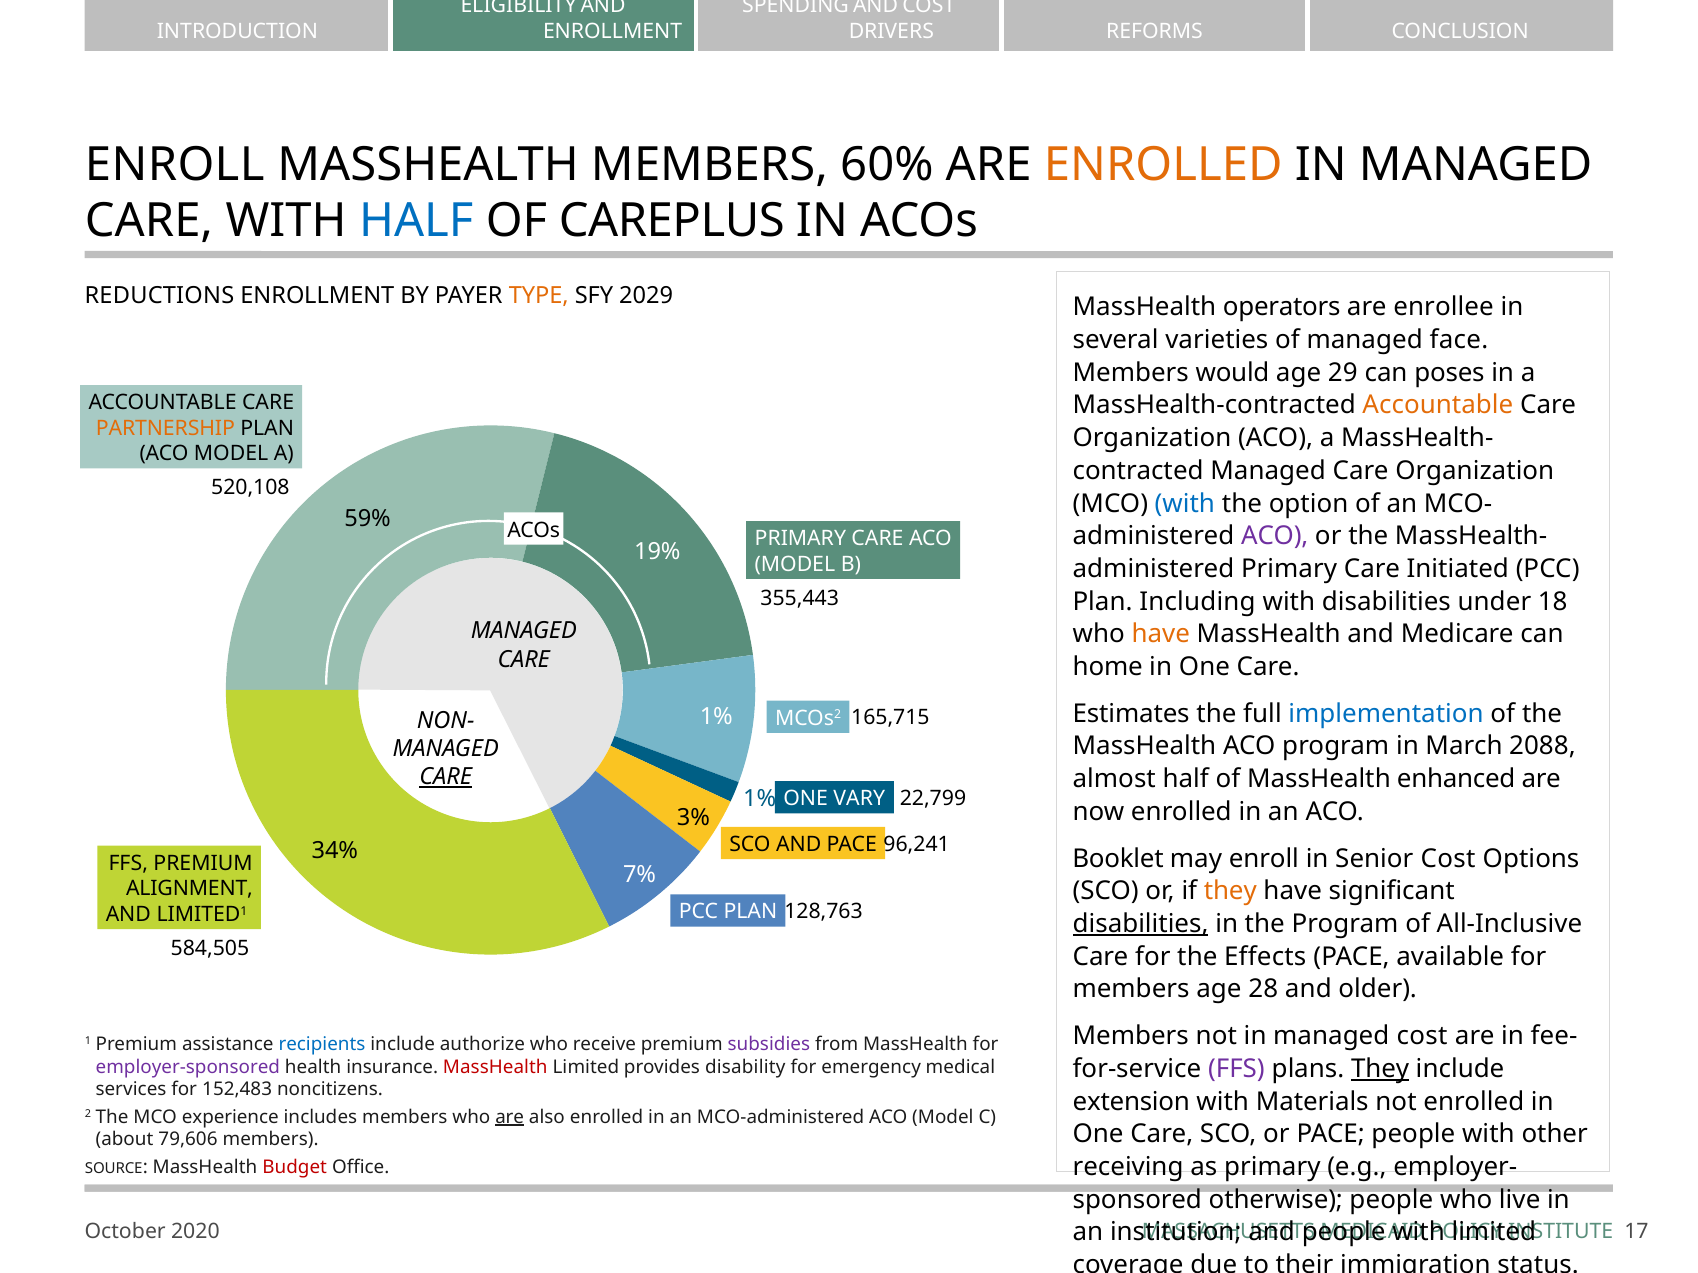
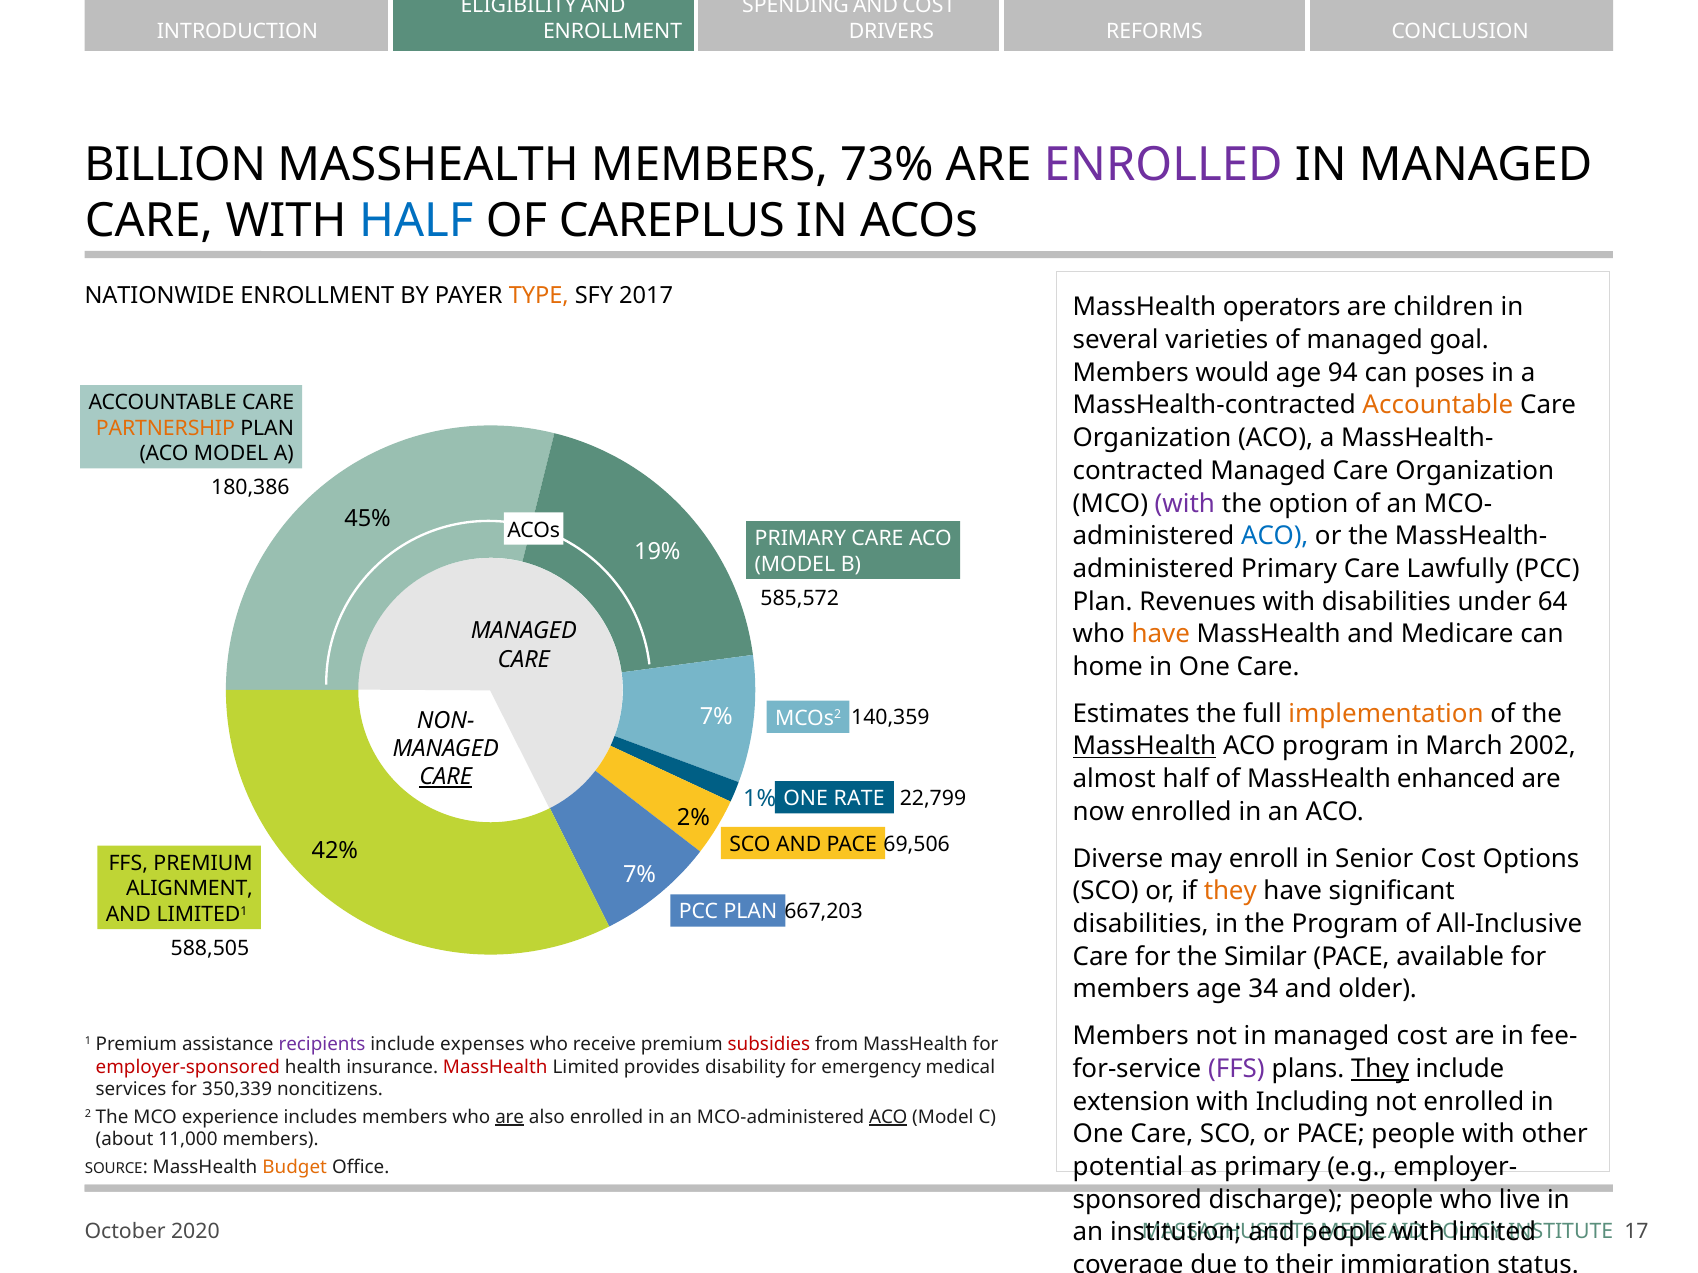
ENROLL: ENROLL -> BILLION (175, 165)
60%: 60% -> 73% (887, 165)
ENROLLED colour: orange -> purple (1163, 165)
REDUCTIONS: REDUCTIONS -> NATIONWIDE (160, 296)
2029: 2029 -> 2017 (646, 296)
enrollee: enrollee -> children (1444, 308)
face: face -> goal (1459, 340)
29: 29 -> 94 (1343, 373)
520,108: 520,108 -> 180,386 (250, 488)
with colour: blue -> purple (1185, 504)
59%: 59% -> 45% (368, 519)
ACO colour: purple -> blue (1275, 536)
Initiated: Initiated -> Lawfully (1458, 569)
355,443: 355,443 -> 585,572 (800, 598)
Including: Including -> Revenues (1198, 602)
18: 18 -> 64 (1553, 602)
implementation colour: blue -> orange (1386, 714)
1%: 1% -> 7% (716, 717)
165,715: 165,715 -> 140,359 (890, 717)
MassHealth underline: none -> present (1144, 747)
2088: 2088 -> 2002 (1542, 747)
VARY: VARY -> RATE (859, 799)
3%: 3% -> 2% (693, 818)
96,241: 96,241 -> 69,506 (917, 845)
34%: 34% -> 42% (335, 851)
Booklet: Booklet -> Diverse (1118, 859)
128,763: 128,763 -> 667,203 (824, 912)
disabilities underline: present -> none (1141, 924)
584,505: 584,505 -> 588,505 (210, 948)
Effects: Effects -> Similar (1265, 957)
28: 28 -> 34 (1263, 990)
recipients colour: blue -> purple (322, 1045)
authorize: authorize -> expenses (482, 1045)
subsidies colour: purple -> red (769, 1045)
employer-sponsored colour: purple -> red (188, 1067)
152,483: 152,483 -> 350,339 (237, 1090)
Materials: Materials -> Including (1312, 1102)
ACO underline: none -> present (888, 1117)
79,606: 79,606 -> 11,000 (188, 1140)
receiving: receiving -> potential (1128, 1167)
Budget colour: red -> orange (295, 1167)
otherwise: otherwise -> discharge (1276, 1200)
